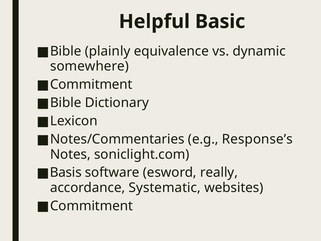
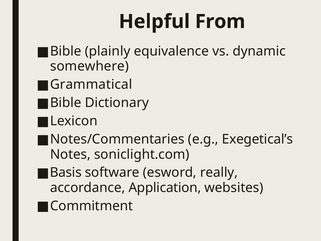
Basic: Basic -> From (220, 22)
Commitment: Commitment -> Grammatical (91, 84)
Response’s: Response’s -> Exegetical’s (257, 139)
Systematic: Systematic -> Application (165, 187)
